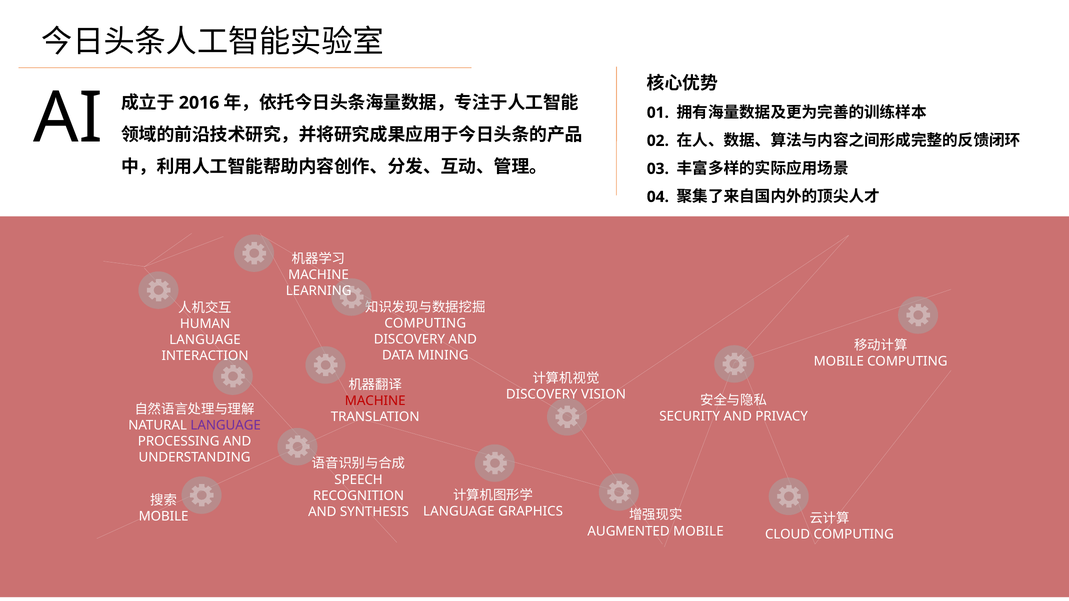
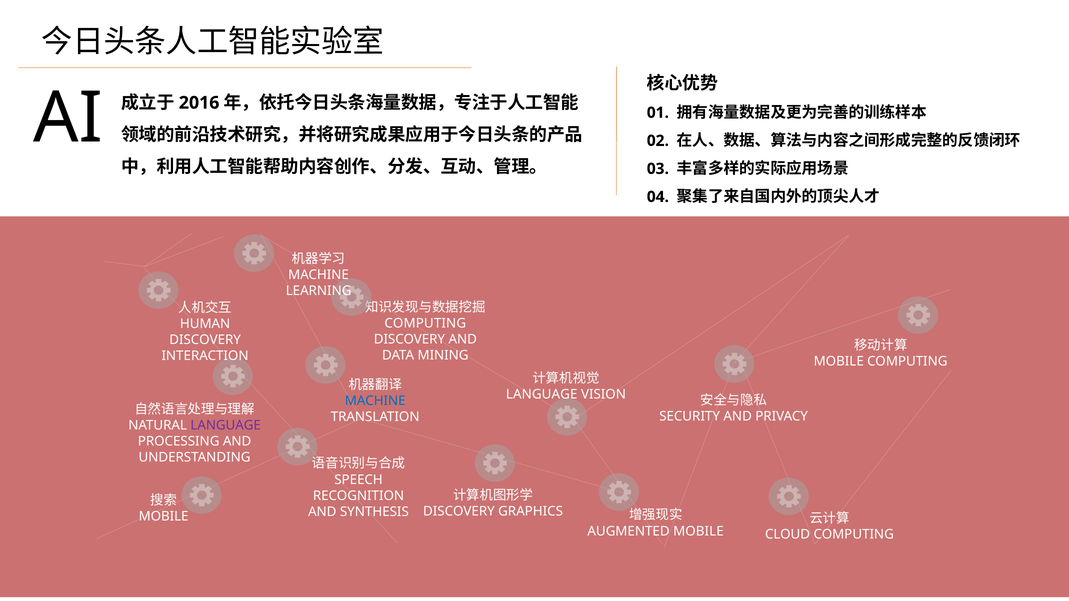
LANGUAGE: LANGUAGE -> DISCOVERY (205, 340)
DISCOVERY: DISCOVERY -> LANGUAGE (542, 395)
MACHINE colour: red -> blue (375, 401)
LANGUAGE: LANGUAGE -> DISCOVERY (459, 512)
